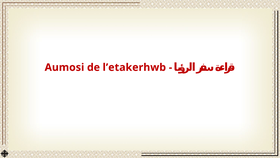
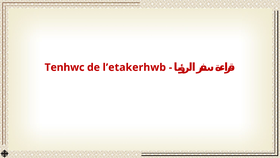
Aumosi: Aumosi -> Tenhwc (65, 67)
